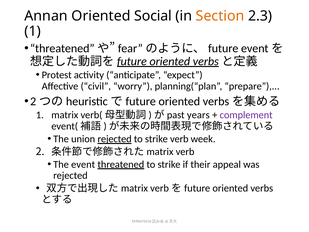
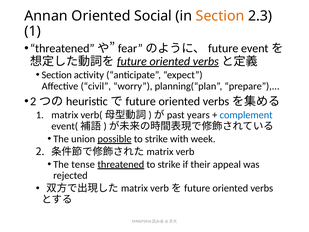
Protest: Protest -> Section (57, 75)
complement colour: purple -> blue (246, 115)
union rejected: rejected -> possible (115, 139)
strike verb: verb -> with (179, 139)
event: event -> tense (83, 164)
